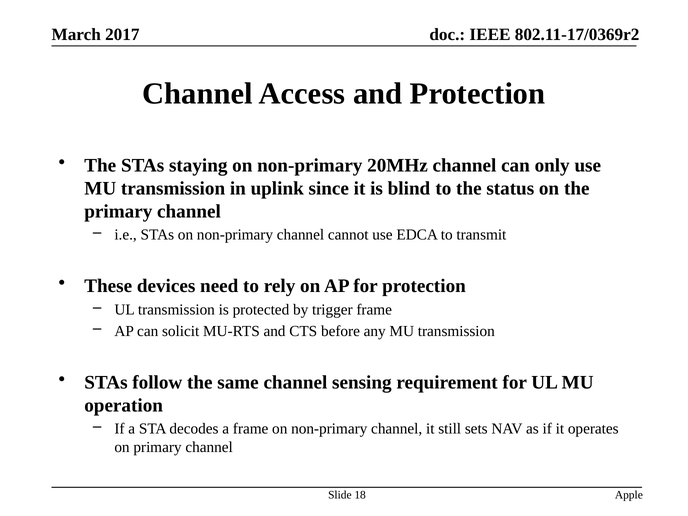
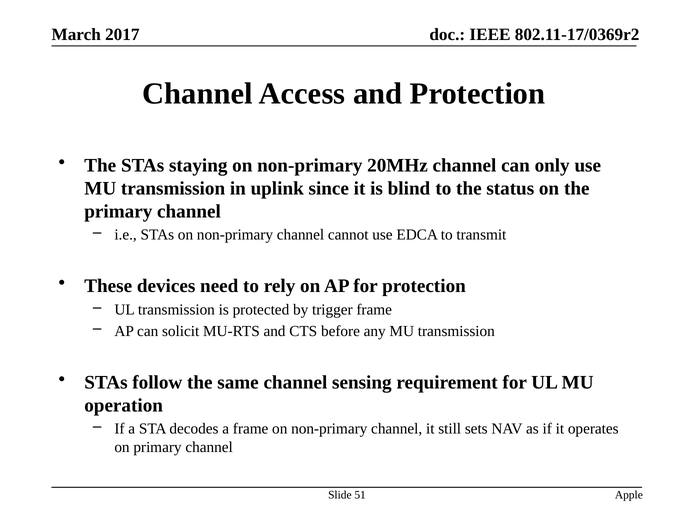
18: 18 -> 51 (360, 495)
